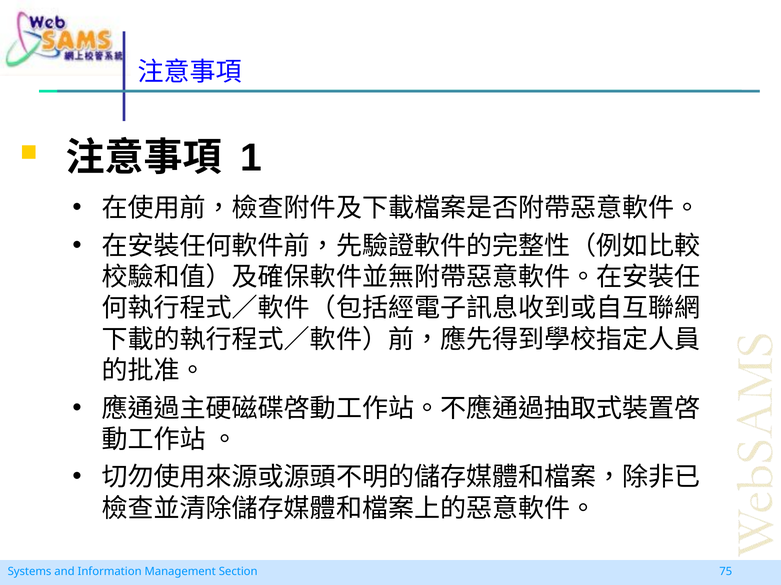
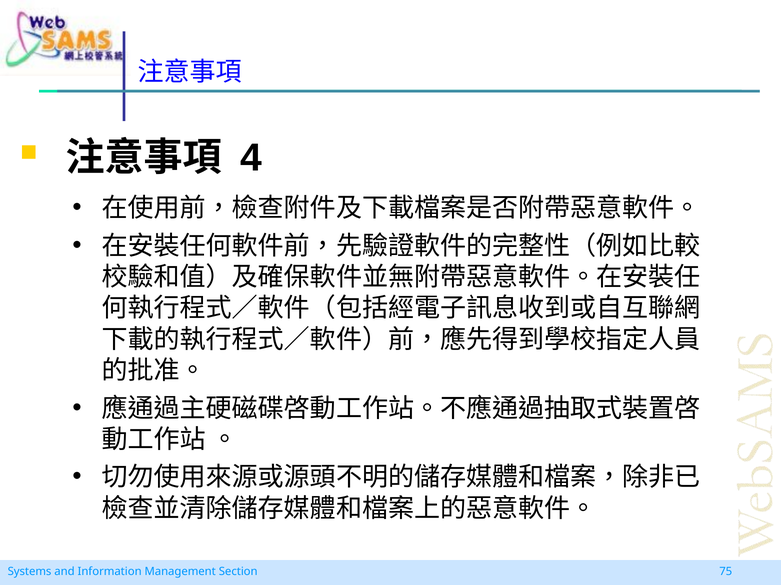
1: 1 -> 4 (251, 158)
